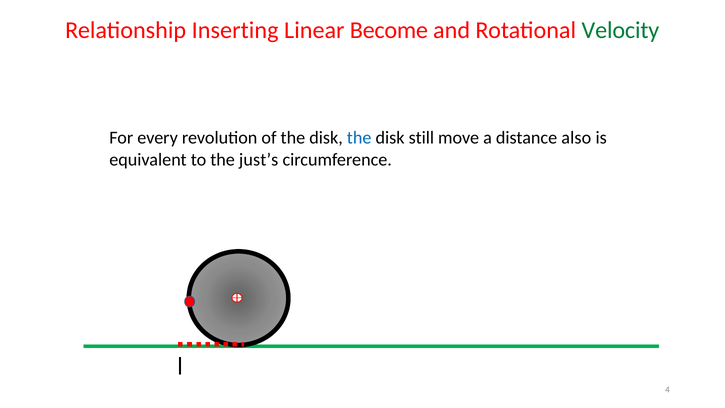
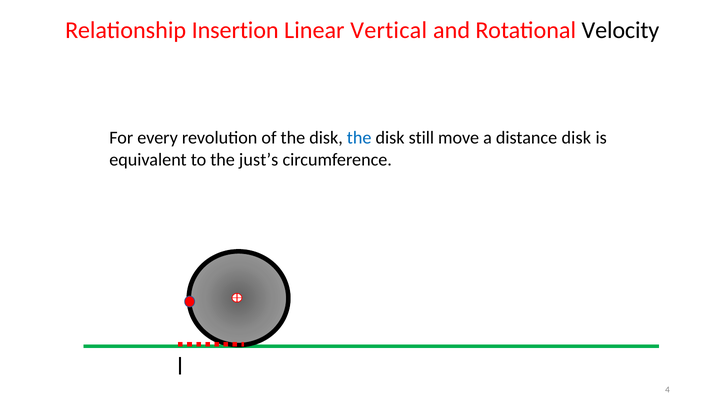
Inserting: Inserting -> Insertion (235, 30)
Become: Become -> Vertical (389, 30)
Velocity colour: green -> black (620, 30)
distance also: also -> disk (576, 138)
